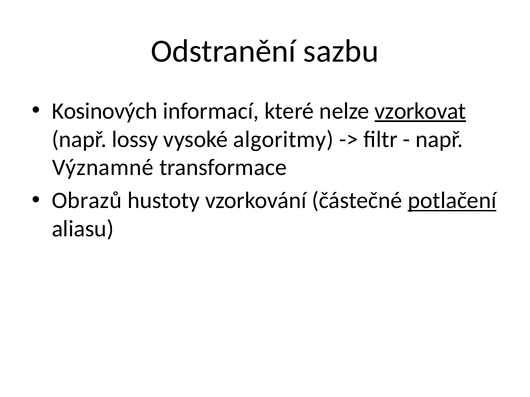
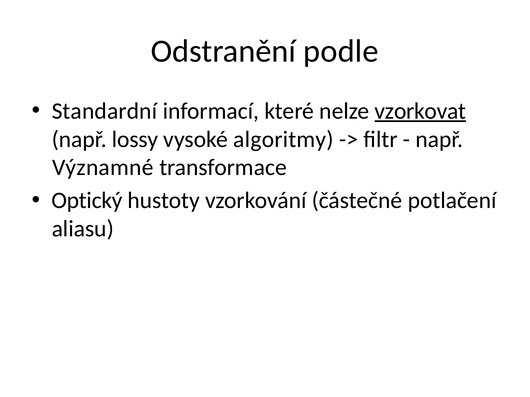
sazbu: sazbu -> podle (341, 51)
Kosinových: Kosinových -> Standardní (104, 111)
Obrazů: Obrazů -> Optický (87, 201)
potlačení underline: present -> none (452, 201)
